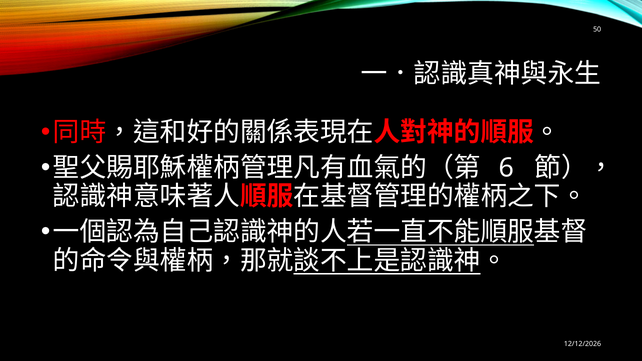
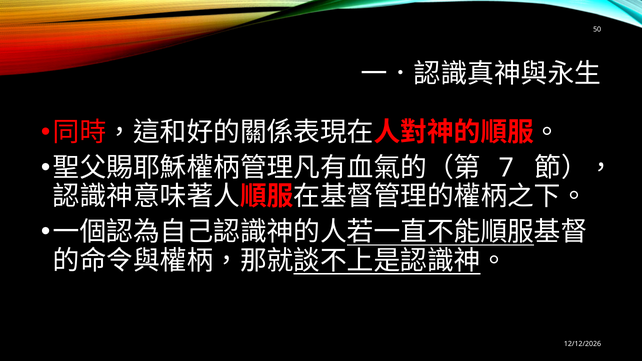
6: 6 -> 7 (507, 168)
